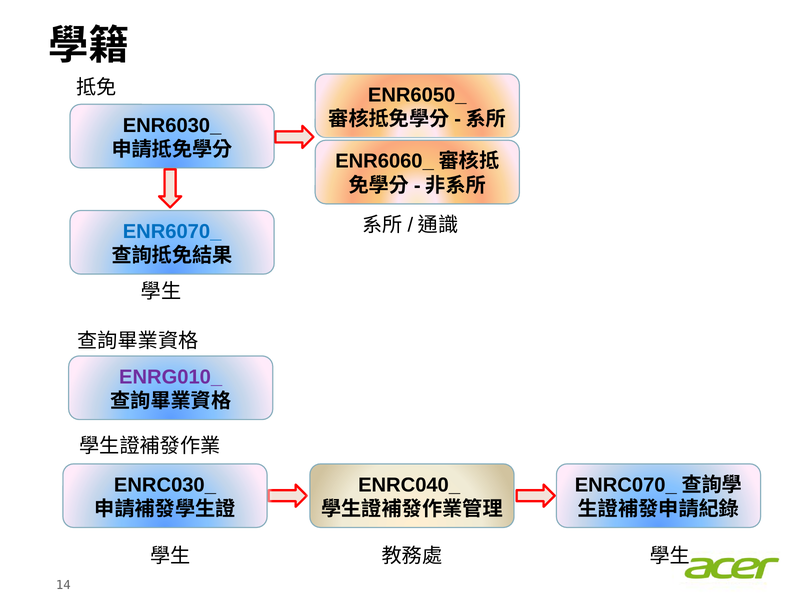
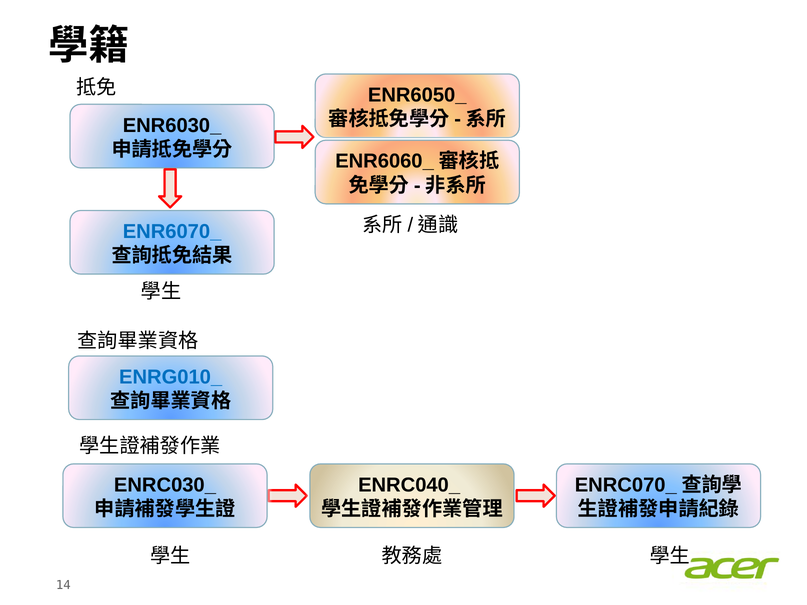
ENRG010_ colour: purple -> blue (171, 377)
